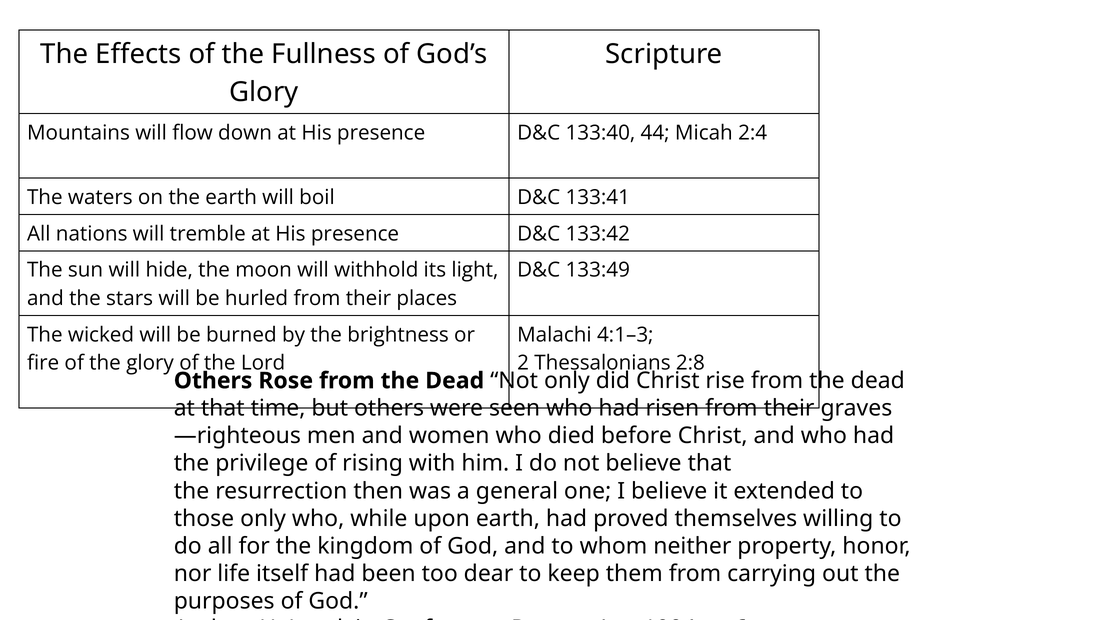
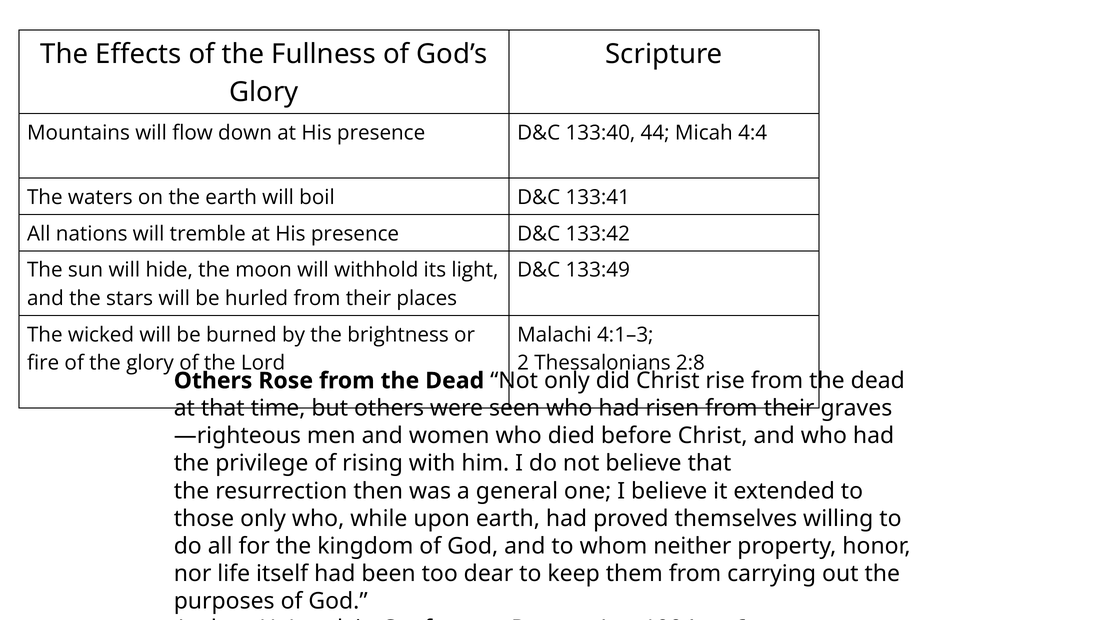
2:4: 2:4 -> 4:4 (753, 133)
